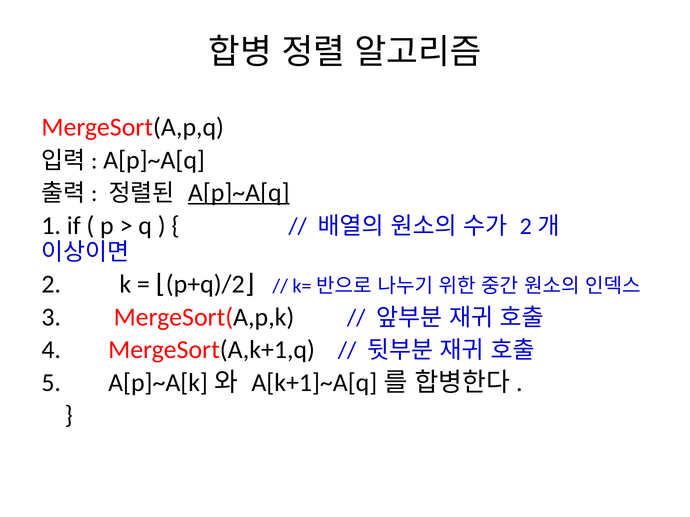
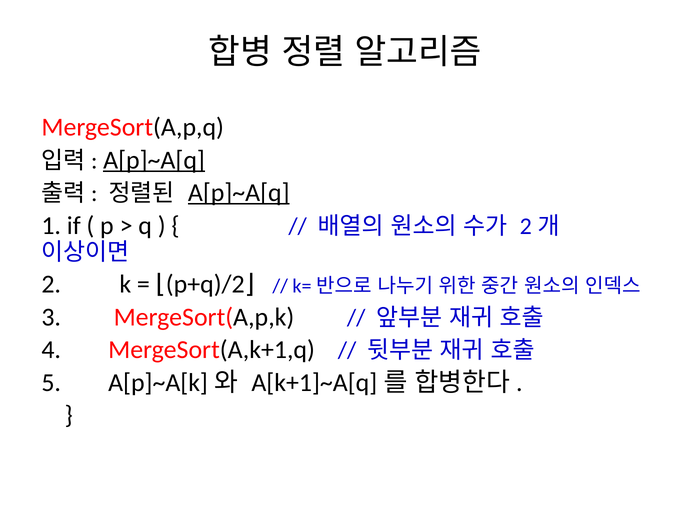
A[p]~A[q underline: none -> present (154, 160)
